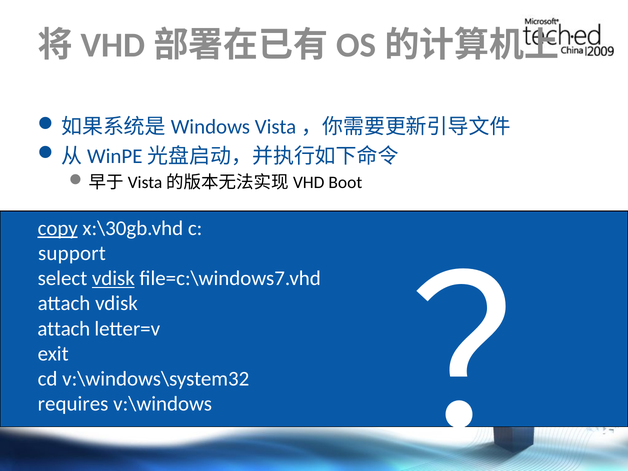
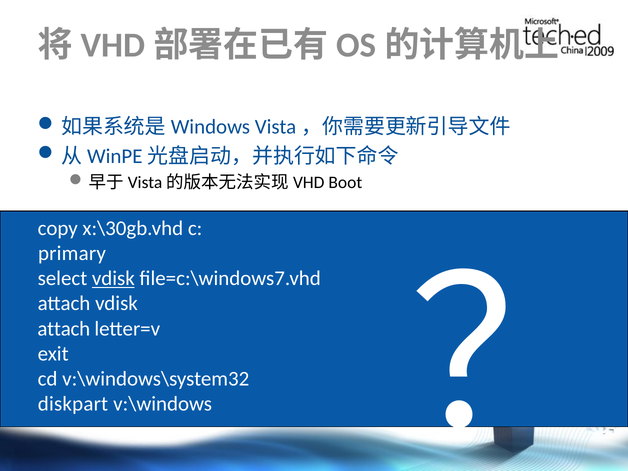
copy underline: present -> none (58, 228)
support: support -> primary (72, 253)
requires: requires -> diskpart (73, 404)
